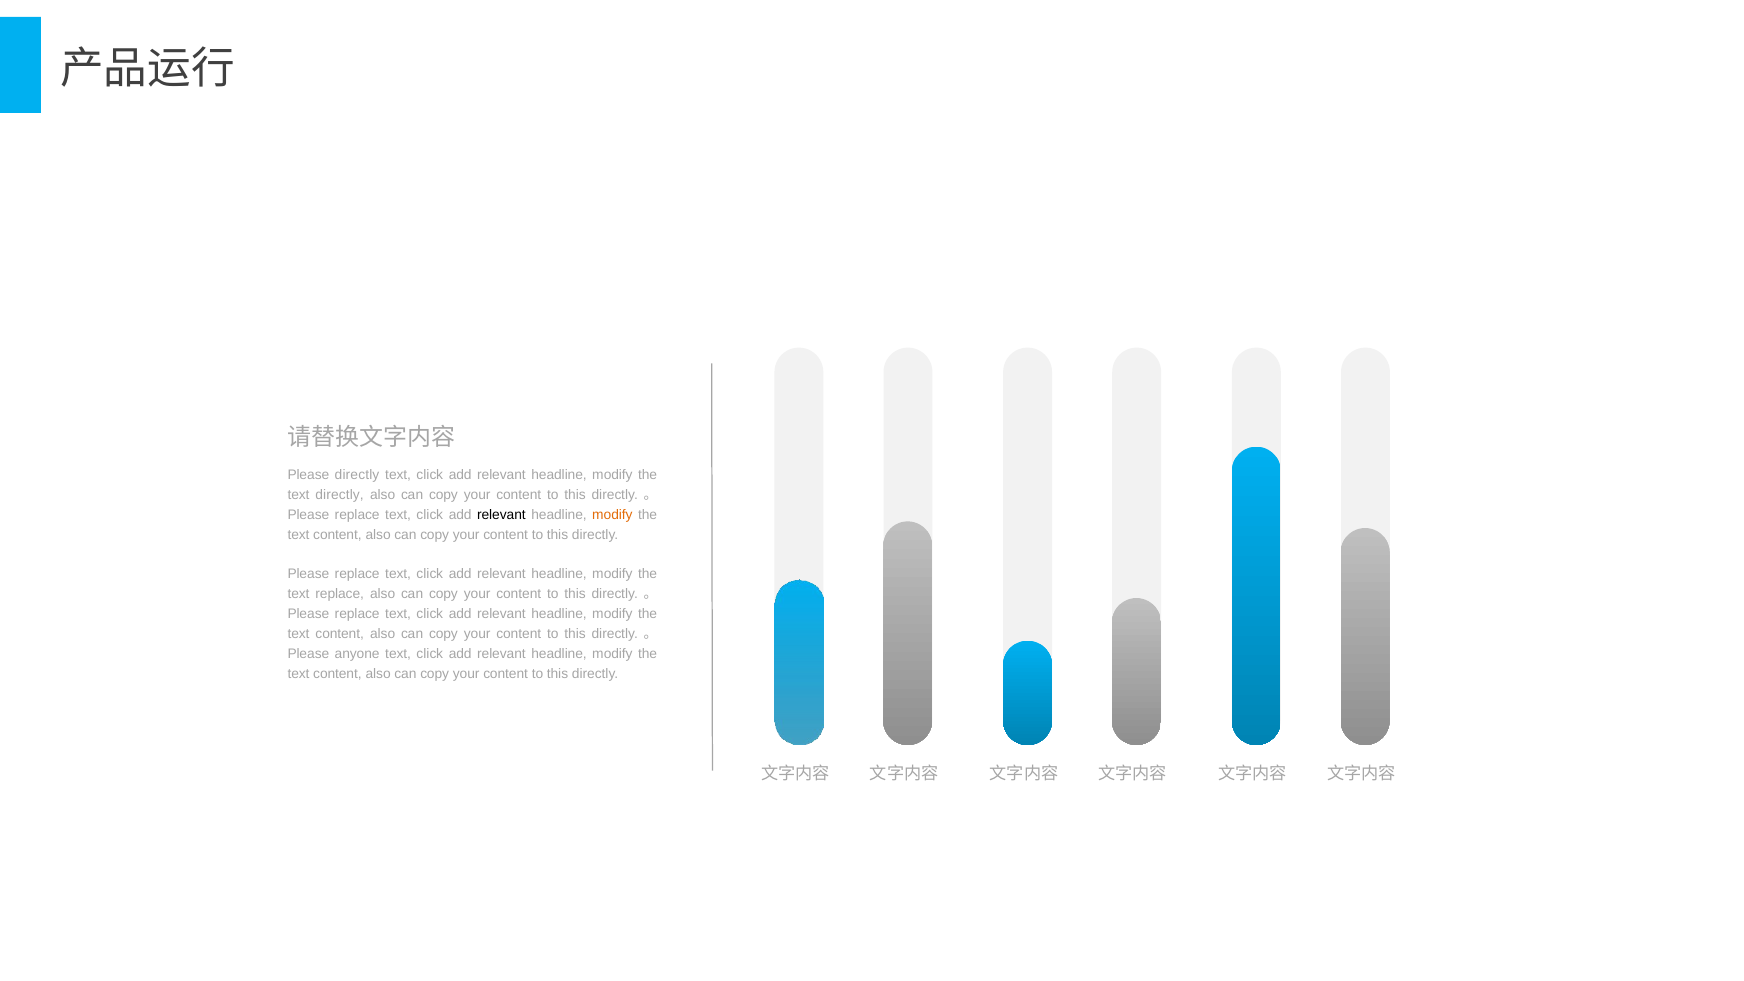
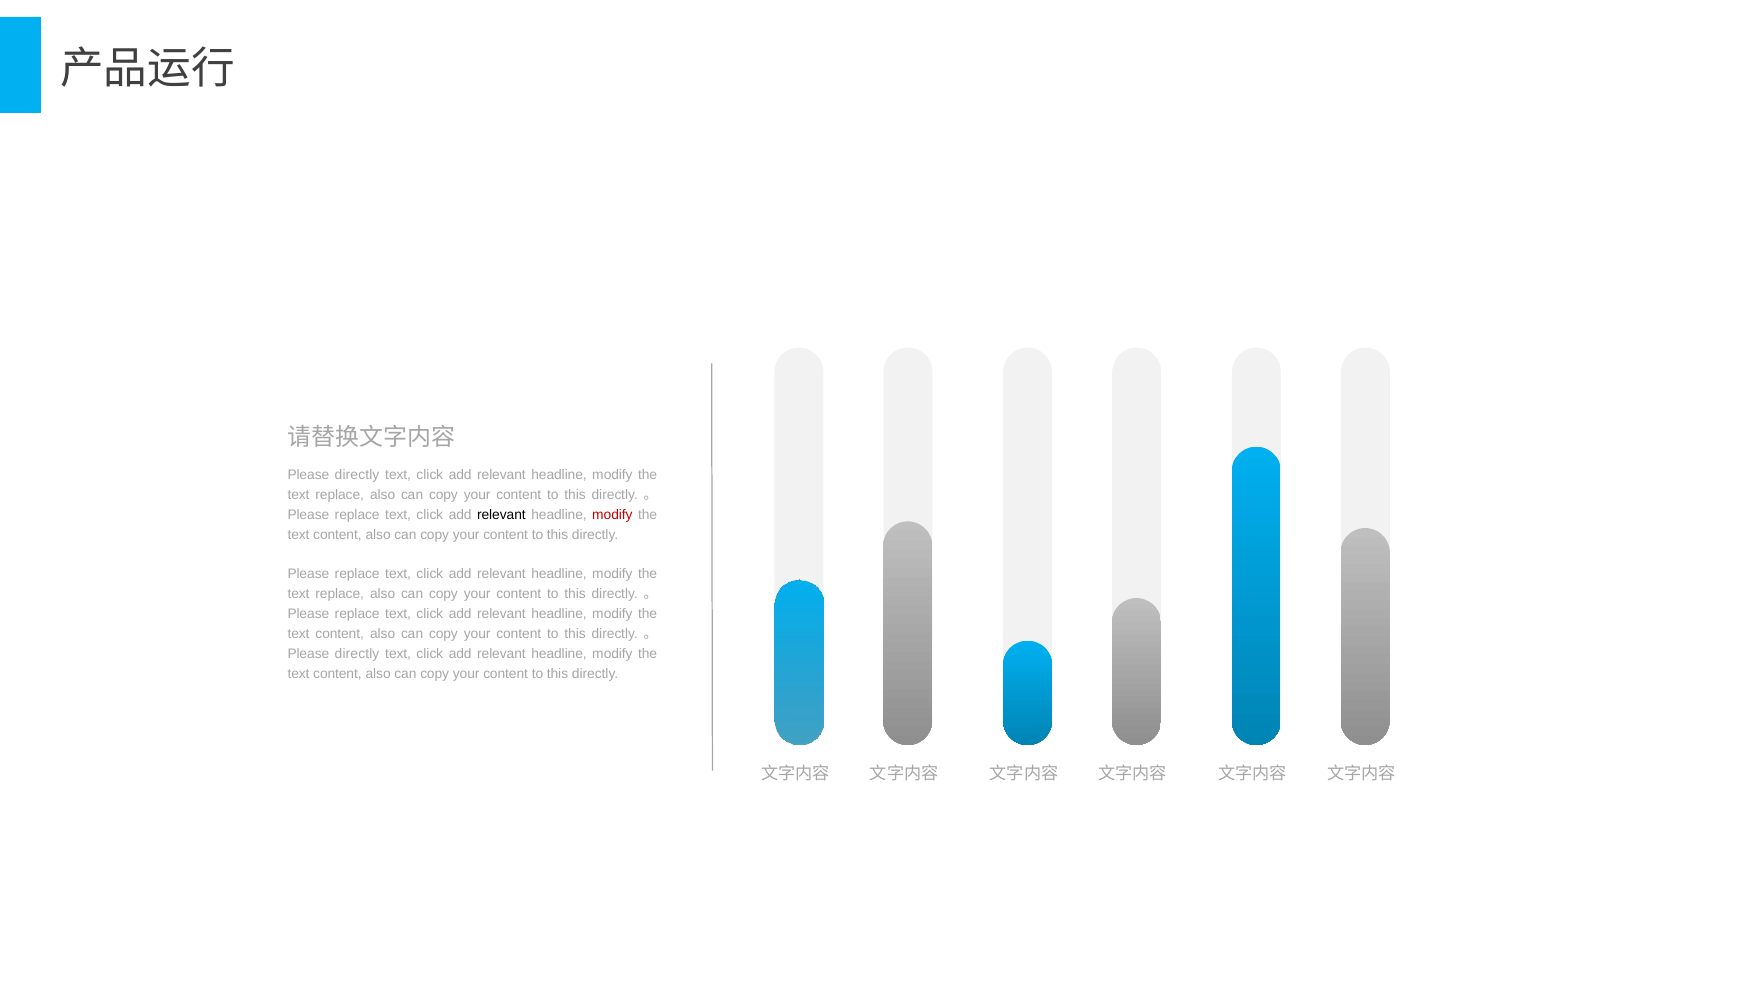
directly: directly -> replace (340, 495)
modify colour: orange -> red (612, 515)
anyone: anyone -> directly (357, 654)
